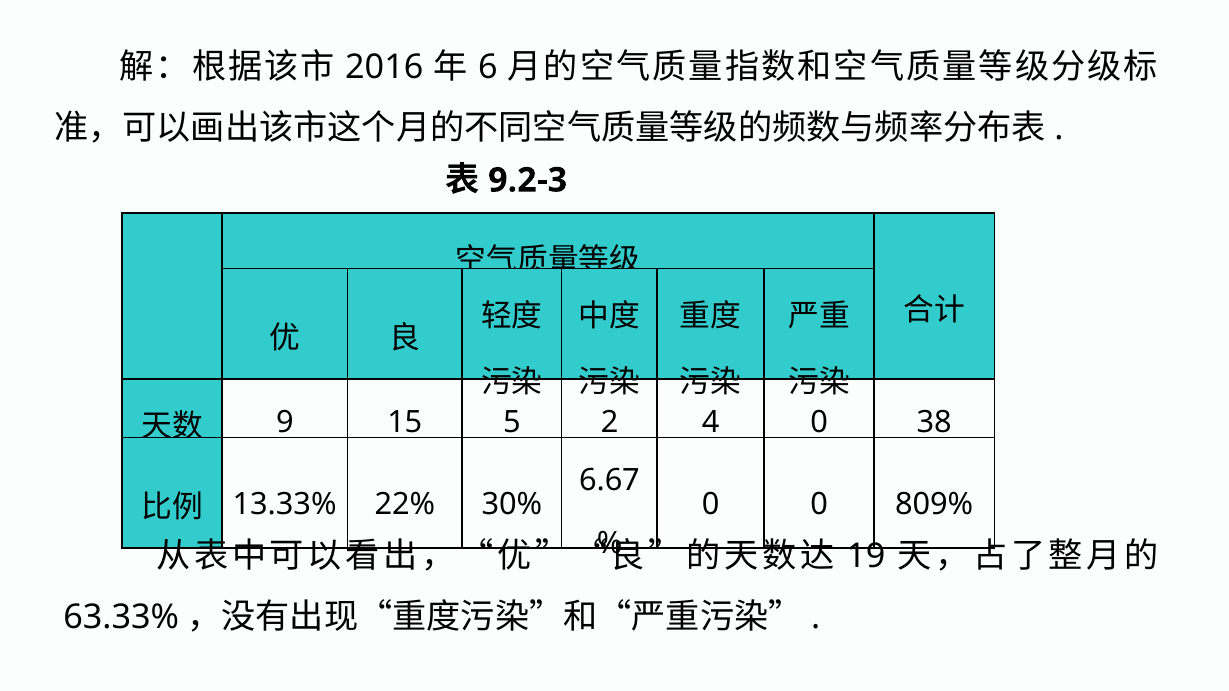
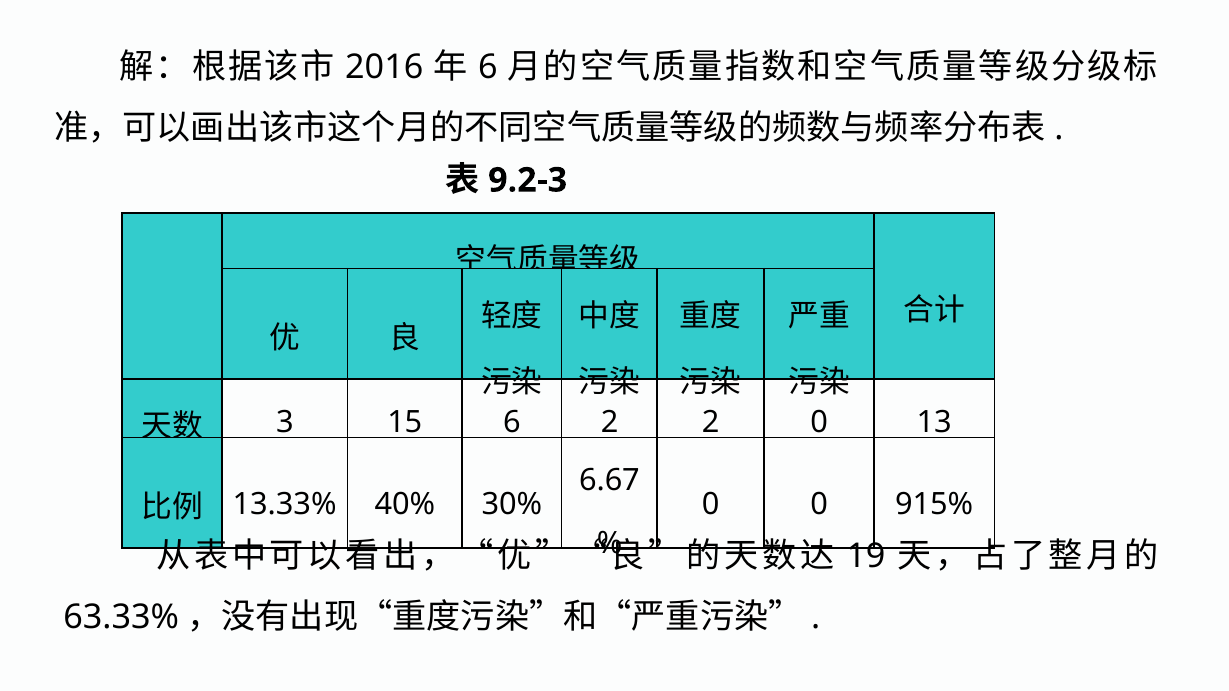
9: 9 -> 3 (285, 423)
15 5: 5 -> 6 (512, 423)
2 4: 4 -> 2 (711, 423)
38: 38 -> 13 (934, 423)
22%: 22% -> 40% (405, 505)
809%: 809% -> 915% (934, 505)
